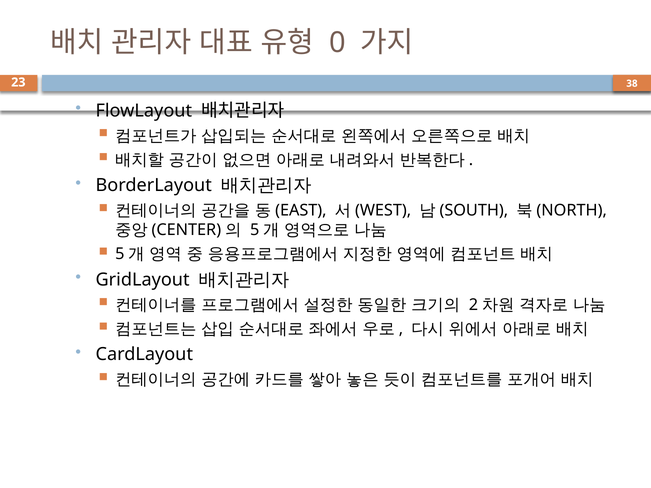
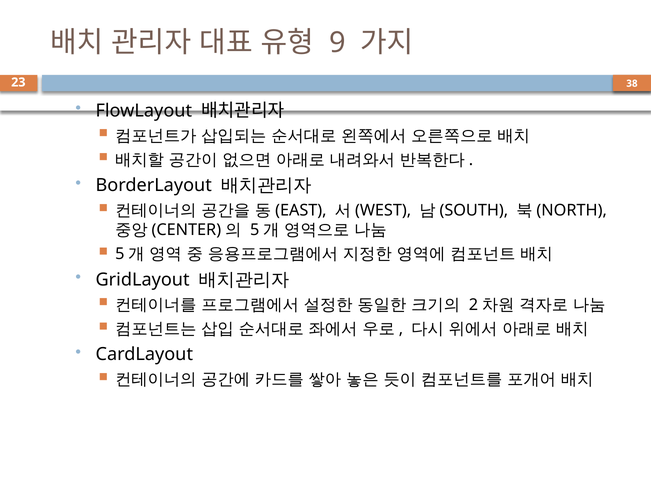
0: 0 -> 9 (337, 42)
